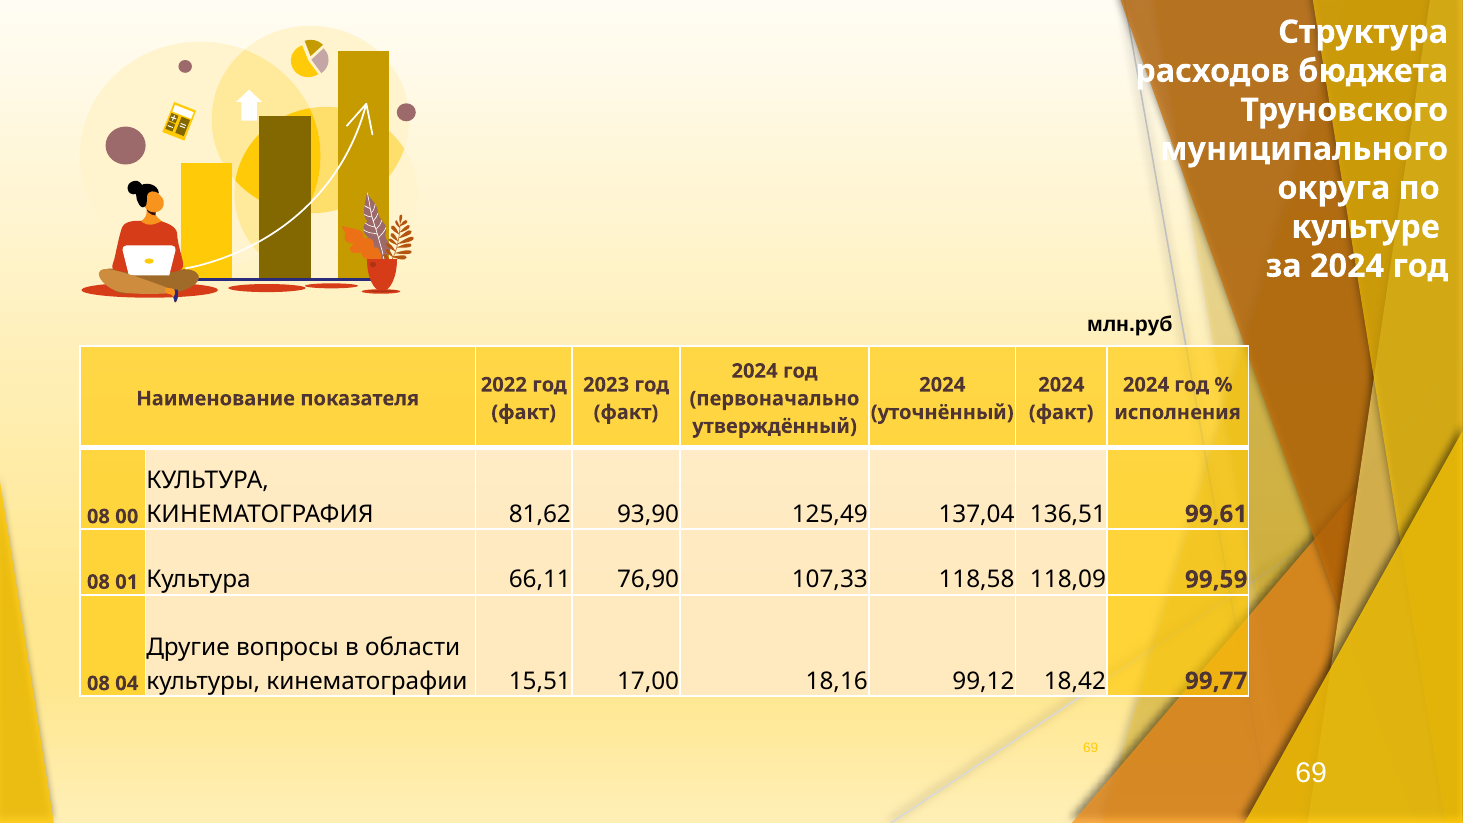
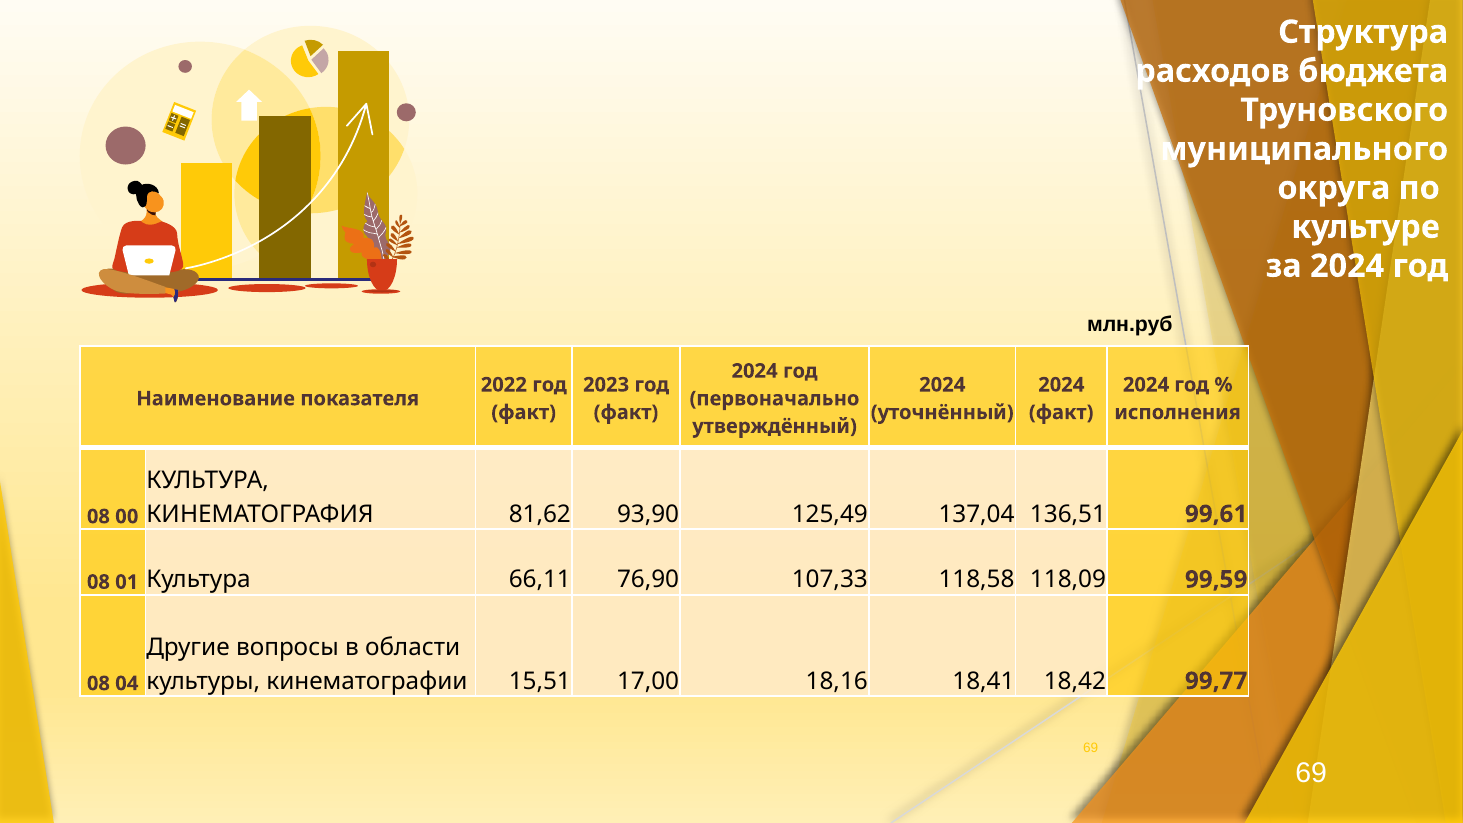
99,12: 99,12 -> 18,41 (983, 681)
